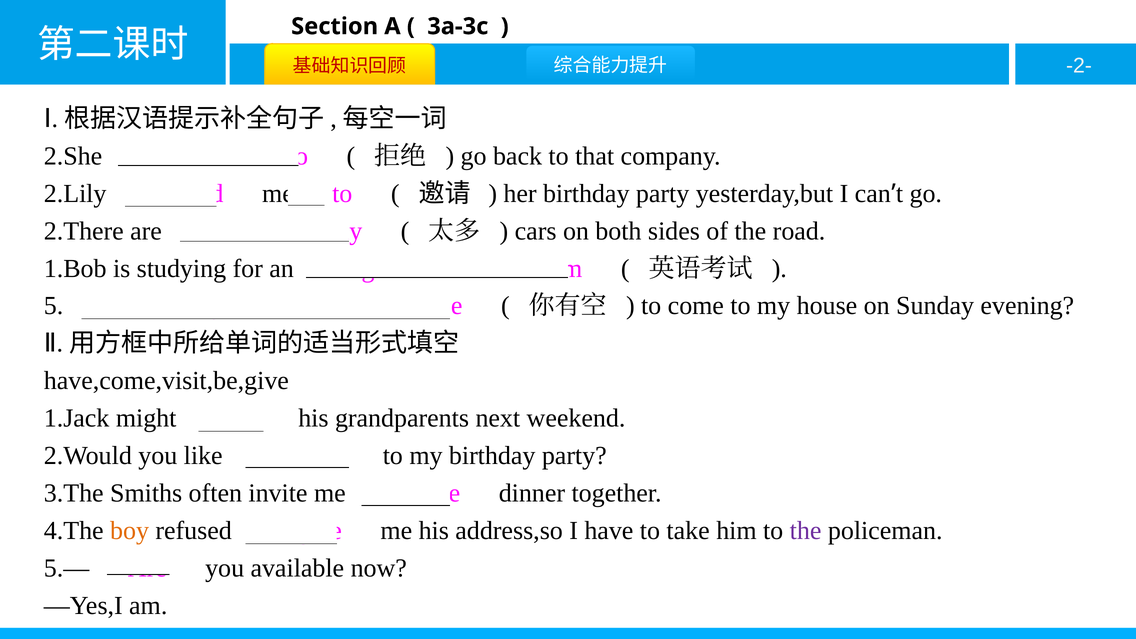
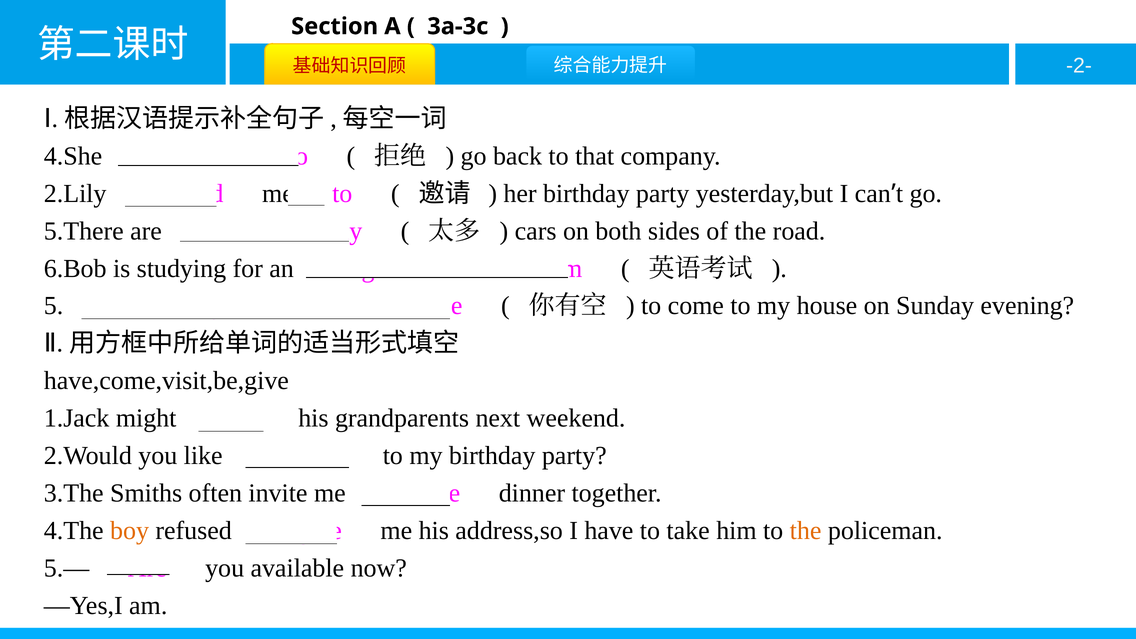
2.She: 2.She -> 4.She (73, 156)
2.There: 2.There -> 5.There (84, 231)
1.Bob: 1.Bob -> 6.Bob (75, 268)
the colour: purple -> orange (806, 531)
